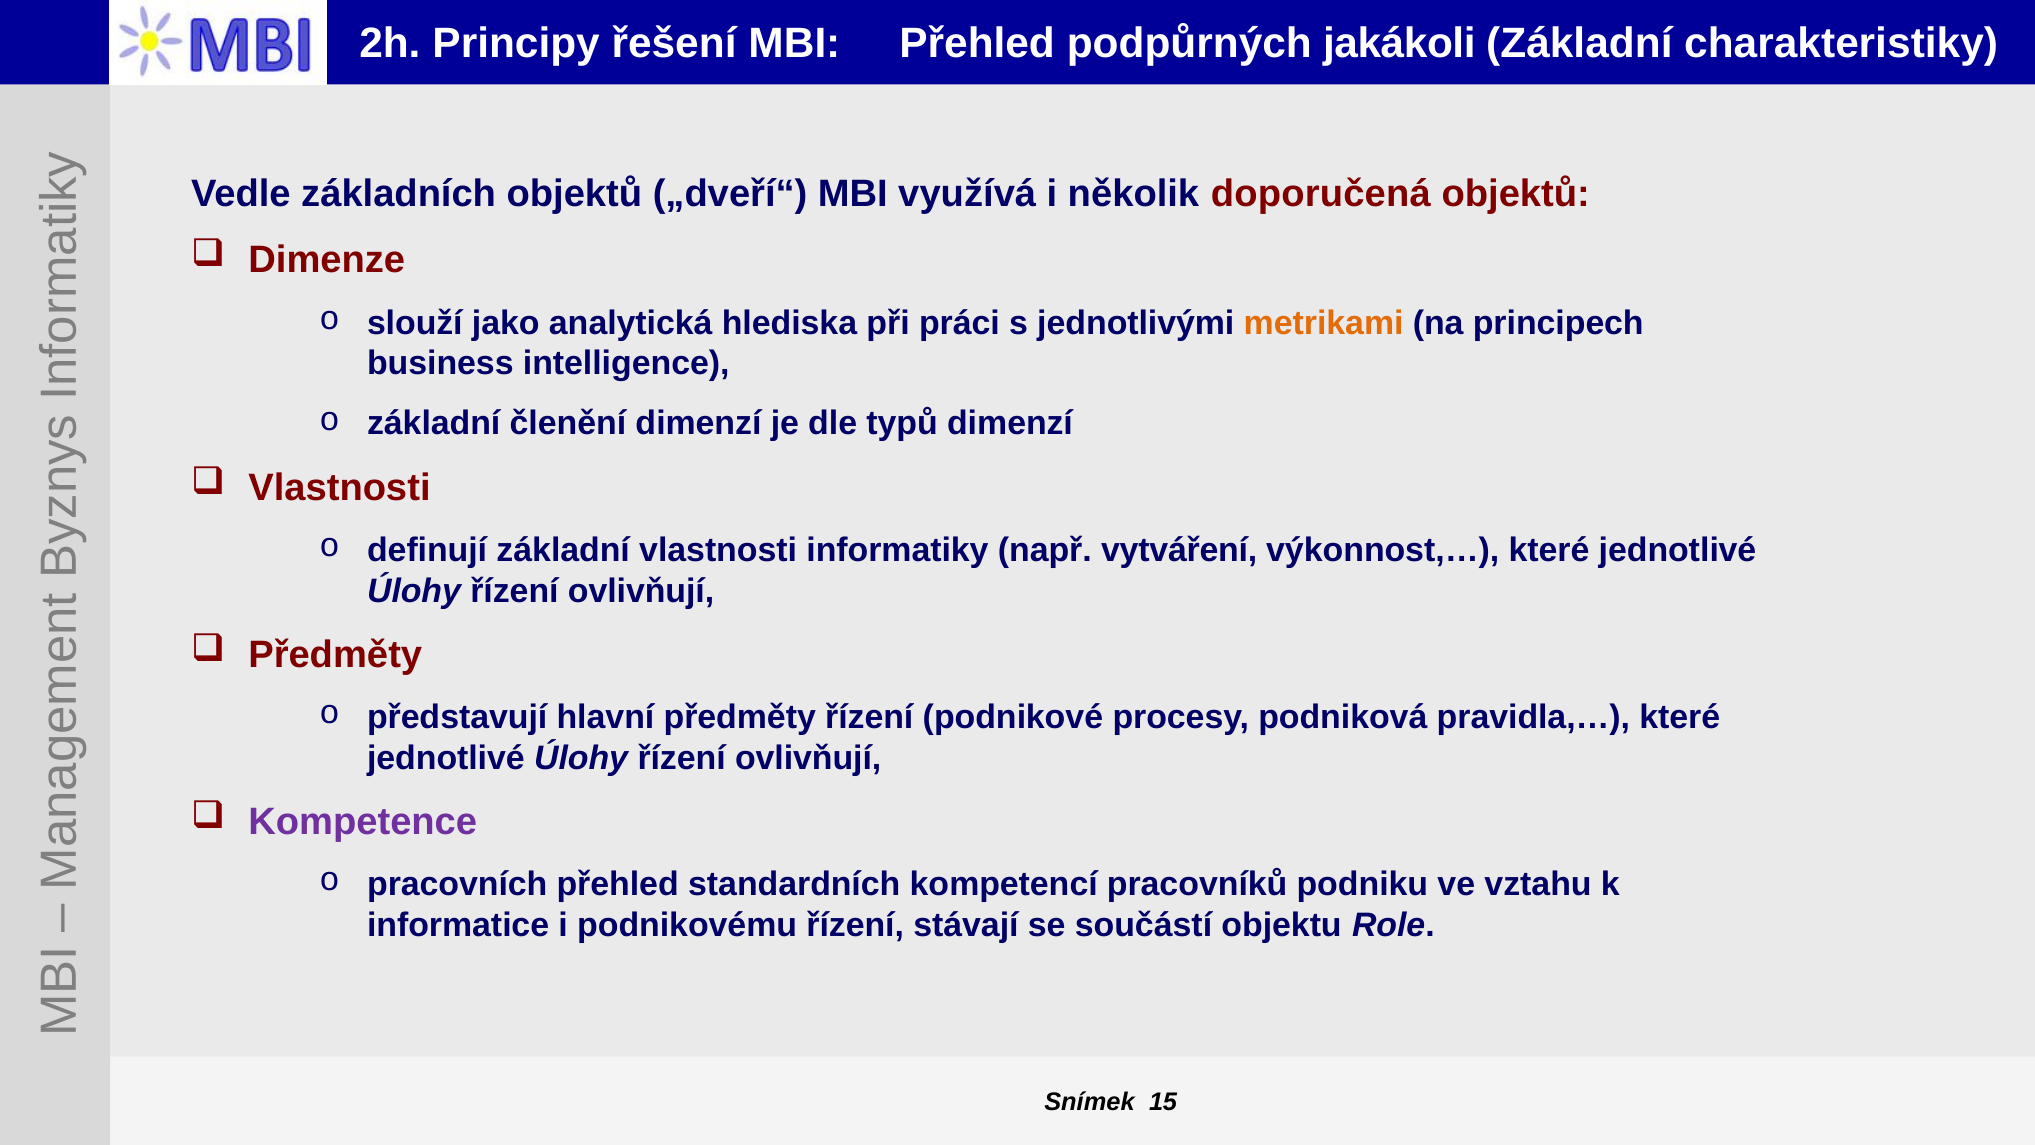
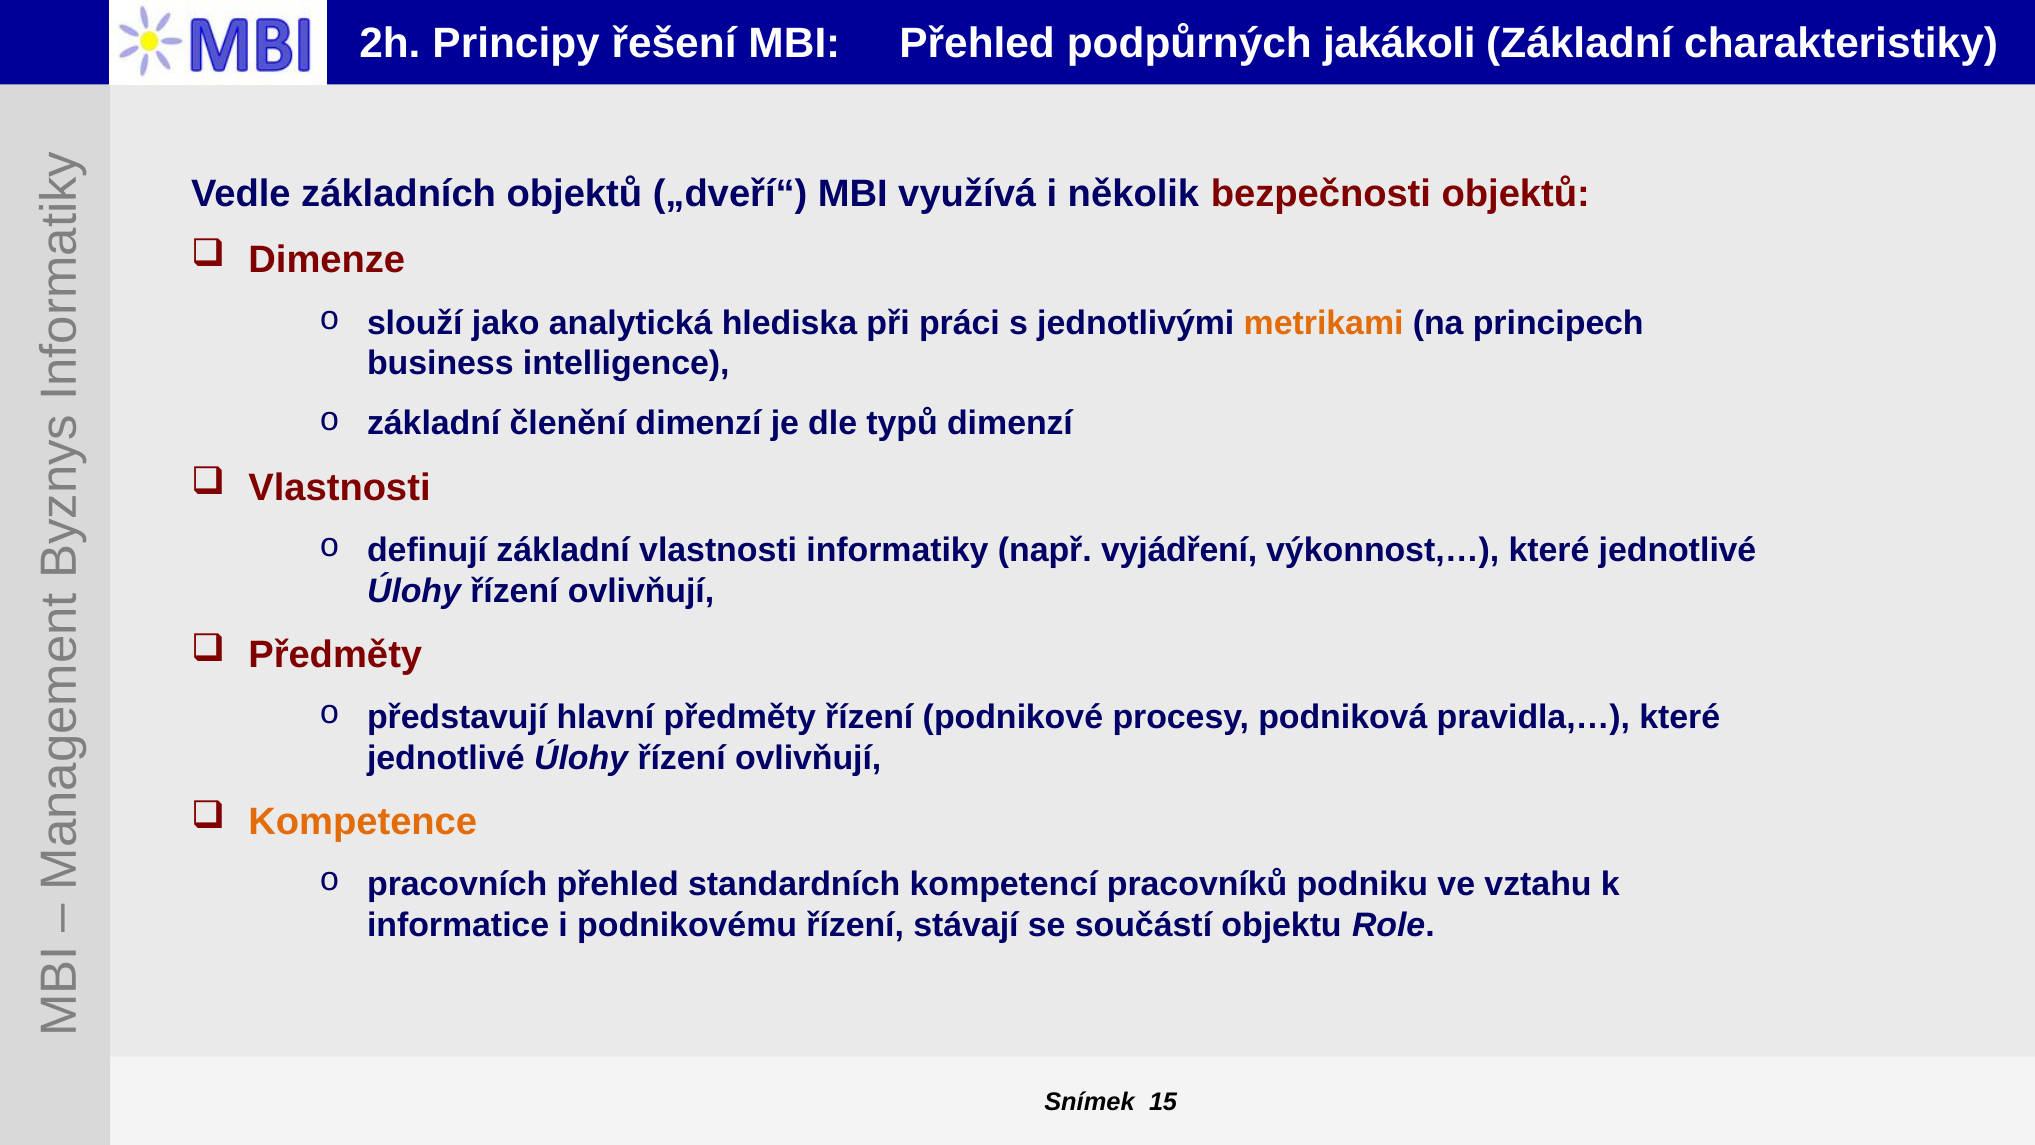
doporučená: doporučená -> bezpečnosti (1321, 194)
vytváření: vytváření -> vyjádření (1179, 550)
Kompetence colour: purple -> orange (363, 822)
